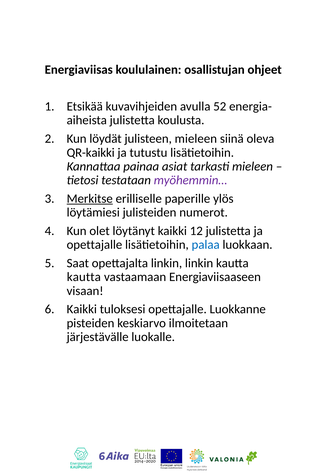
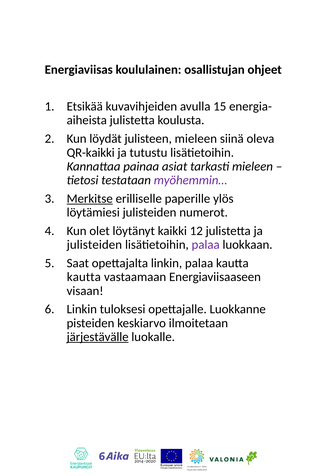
52: 52 -> 15 (220, 106)
opettajalle: opettajalle -> julisteiden (94, 244)
palaa colour: blue -> purple (206, 244)
linkin linkin: linkin -> palaa (199, 263)
Kaikki: Kaikki -> Linkin (82, 309)
järjestävälle underline: none -> present (98, 336)
